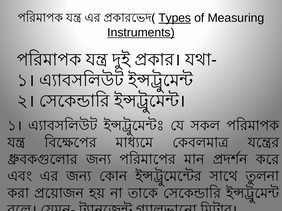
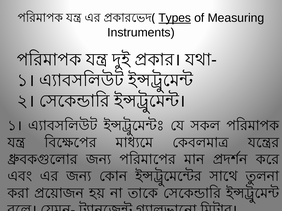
Instruments underline: present -> none (141, 33)
